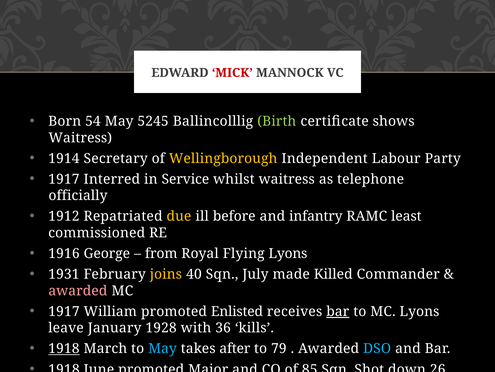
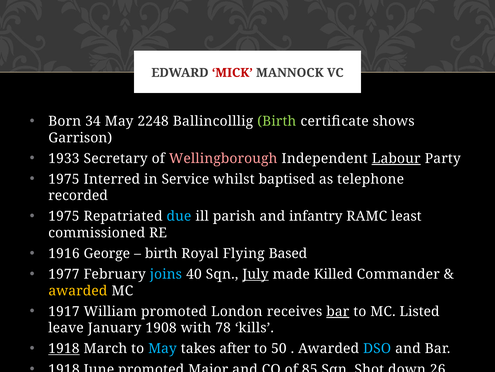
54: 54 -> 34 (93, 121)
5245: 5245 -> 2248 (153, 121)
Waitress: Waitress -> Garrison (80, 138)
1914: 1914 -> 1933 (64, 158)
Wellingborough colour: yellow -> pink (223, 158)
Labour underline: none -> present (396, 158)
1917: 1917 -> 1975 (64, 179)
whilst waitress: waitress -> baptised (287, 179)
officially: officially -> recorded (78, 195)
1912: 1912 -> 1975 (64, 216)
due colour: yellow -> light blue (179, 216)
before: before -> parish (234, 216)
from: from -> birth (161, 253)
Flying Lyons: Lyons -> Based (288, 253)
1931: 1931 -> 1977 (64, 274)
joins colour: yellow -> light blue (166, 274)
July underline: none -> present (255, 274)
awarded colour: pink -> yellow (78, 290)
Enlisted: Enlisted -> London (237, 311)
MC Lyons: Lyons -> Listed (420, 311)
1928: 1928 -> 1908 (161, 327)
36: 36 -> 78 (223, 327)
79: 79 -> 50 (279, 348)
